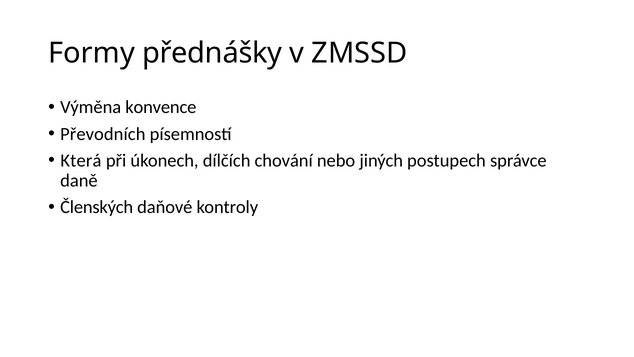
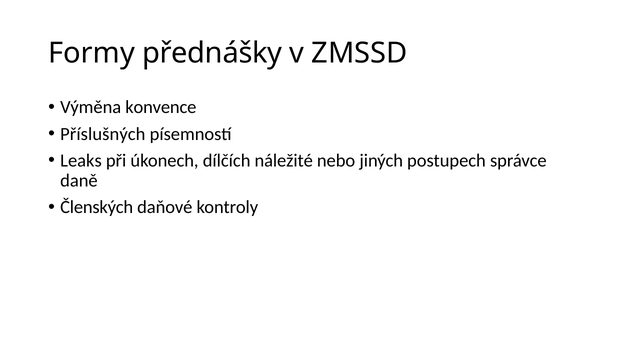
Převodních: Převodních -> Příslušných (103, 134)
Která: Která -> Leaks (81, 160)
chování: chování -> náležité (284, 160)
